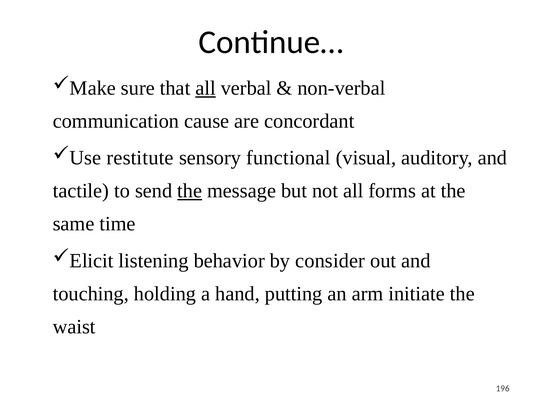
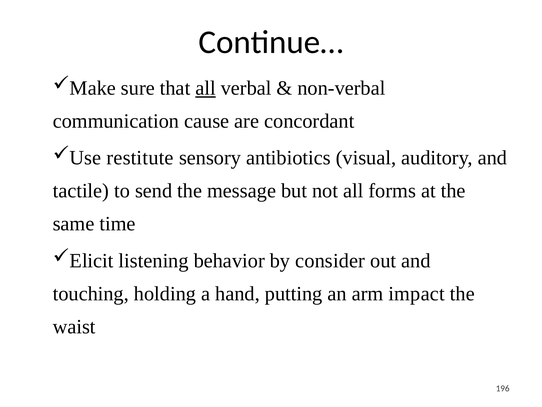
functional: functional -> antibiotics (288, 158)
the underline: present -> none (190, 191)
initiate: initiate -> impact (417, 293)
